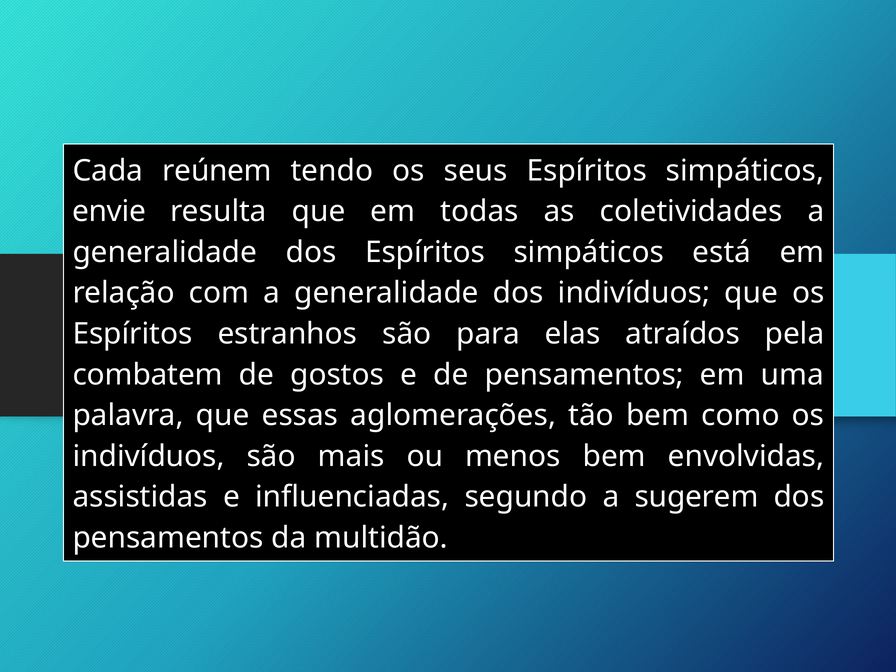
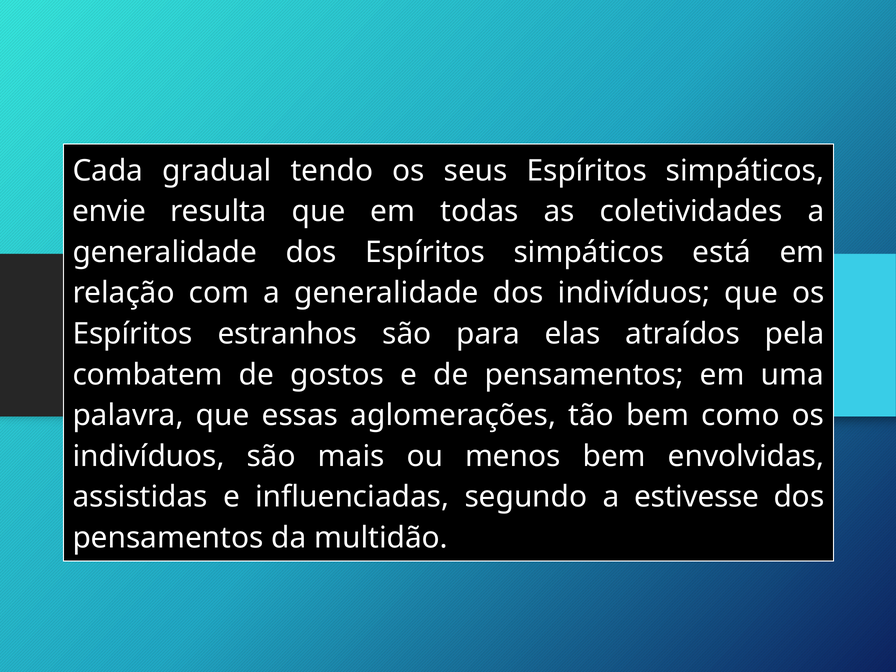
reúnem: reúnem -> gradual (217, 171)
sugerem: sugerem -> estivesse (697, 497)
